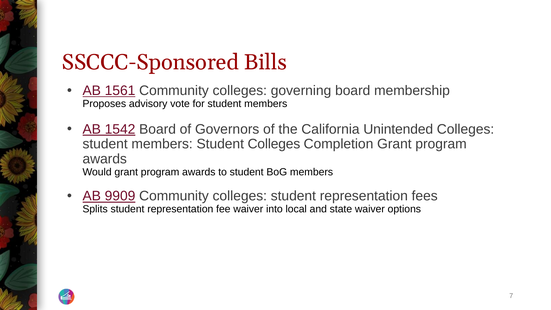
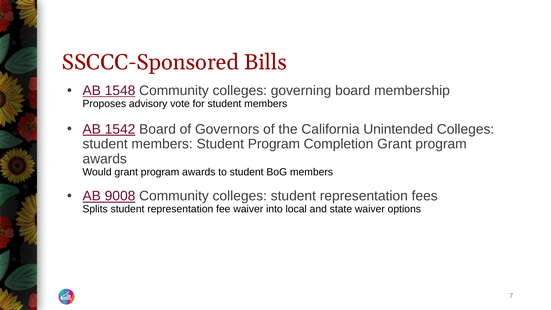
1561: 1561 -> 1548 (120, 91)
Student Colleges: Colleges -> Program (274, 144)
9909: 9909 -> 9008 (120, 196)
